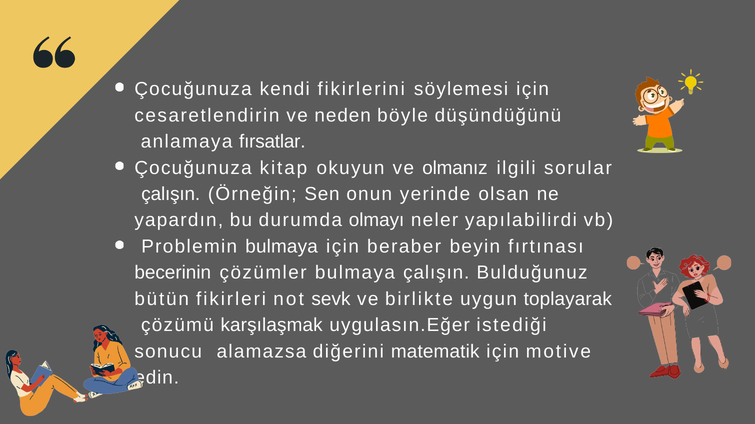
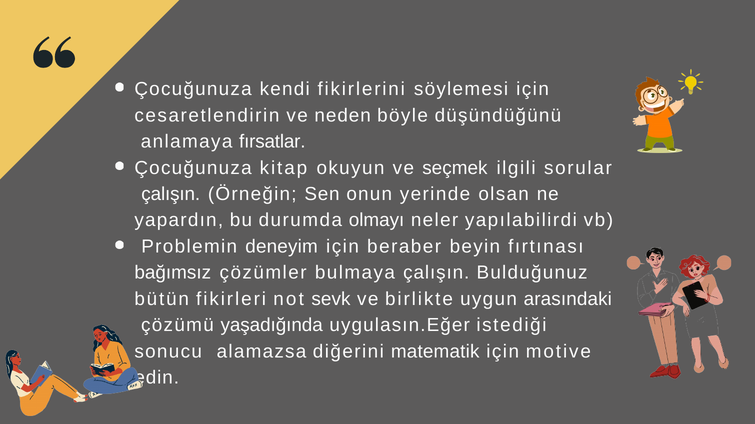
olmanız: olmanız -> seçmek (455, 168)
Problemin bulmaya: bulmaya -> deneyim (282, 247)
becerinin: becerinin -> bağımsız (173, 273)
toplayarak: toplayarak -> arasındaki (568, 299)
karşılaşmak: karşılaşmak -> yaşadığında (272, 326)
